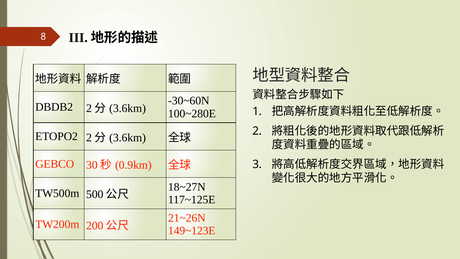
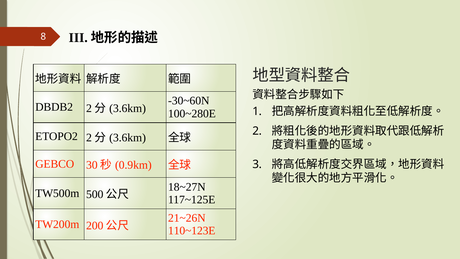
149~123E: 149~123E -> 110~123E (192, 231)
